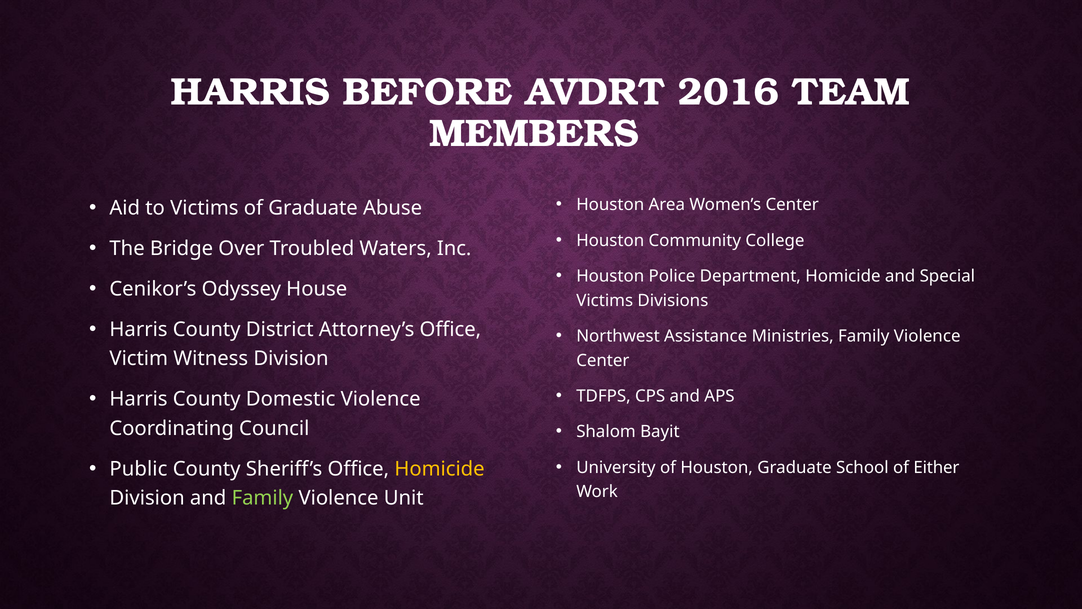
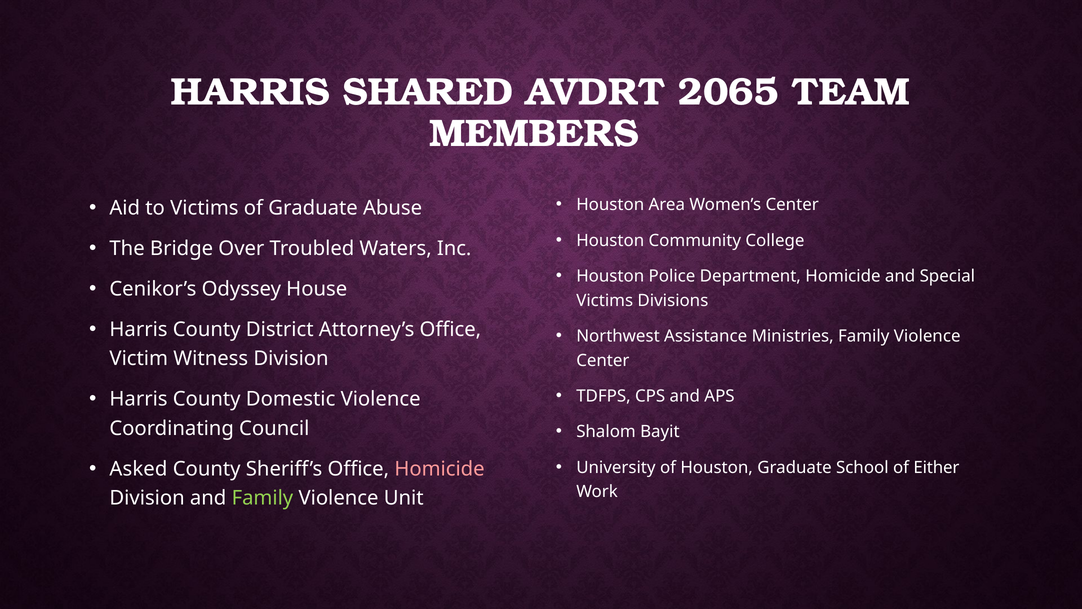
BEFORE: BEFORE -> SHARED (428, 92)
2016: 2016 -> 2065 (728, 92)
Public: Public -> Asked (138, 469)
Homicide colour: yellow -> pink (440, 469)
